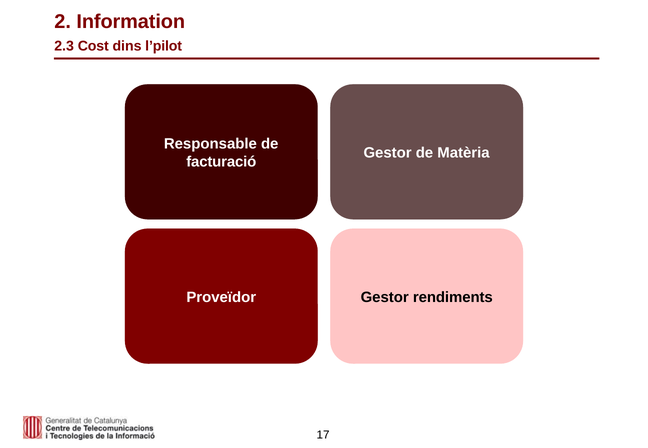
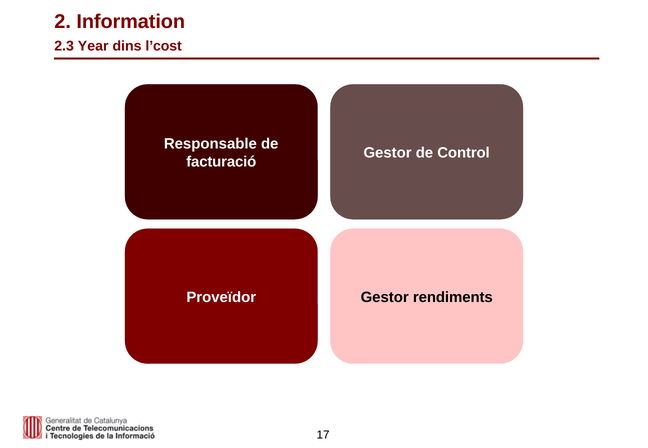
Cost: Cost -> Year (93, 46)
l’pilot: l’pilot -> l’cost (164, 46)
Matèria: Matèria -> Control (464, 153)
